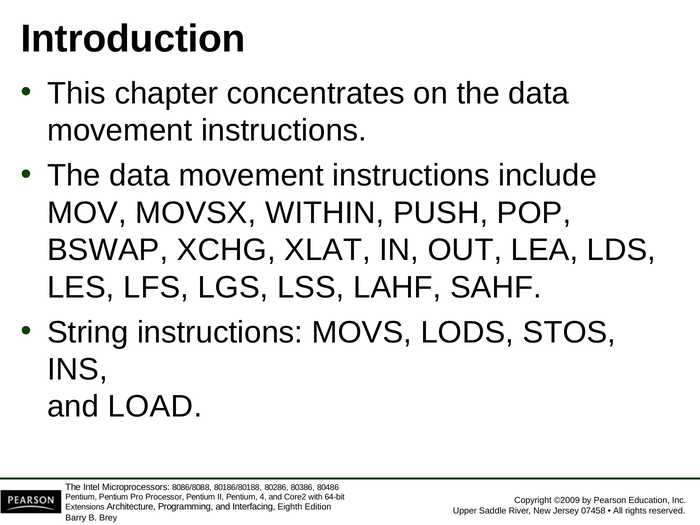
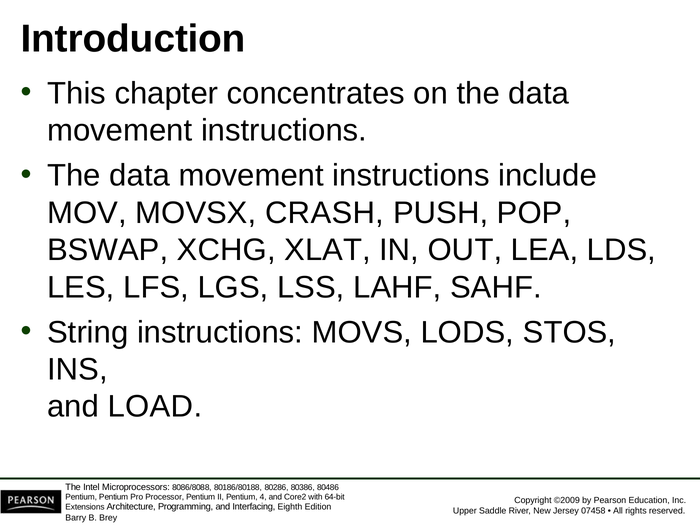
WITHIN: WITHIN -> CRASH (325, 213)
